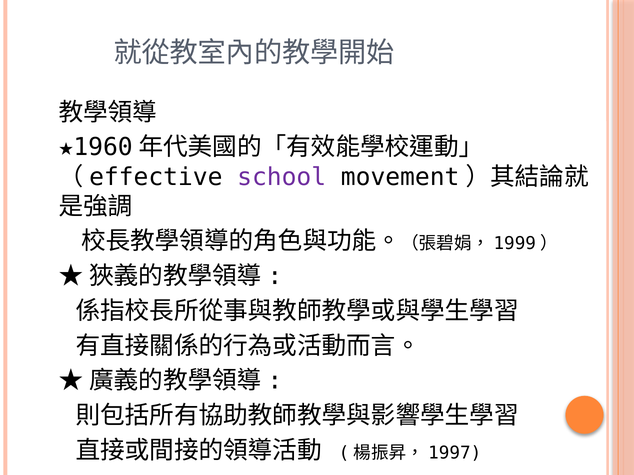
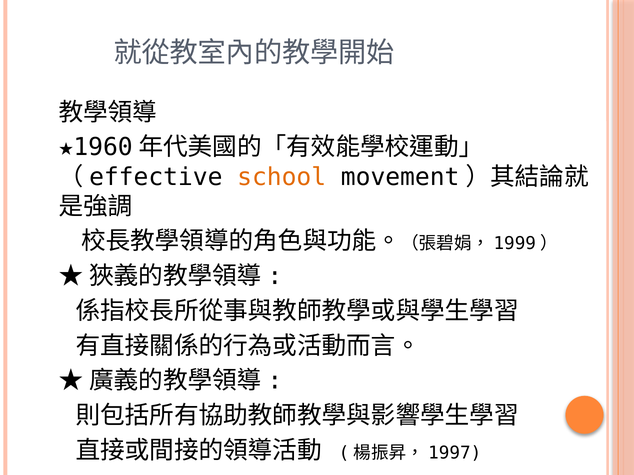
school colour: purple -> orange (282, 177)
